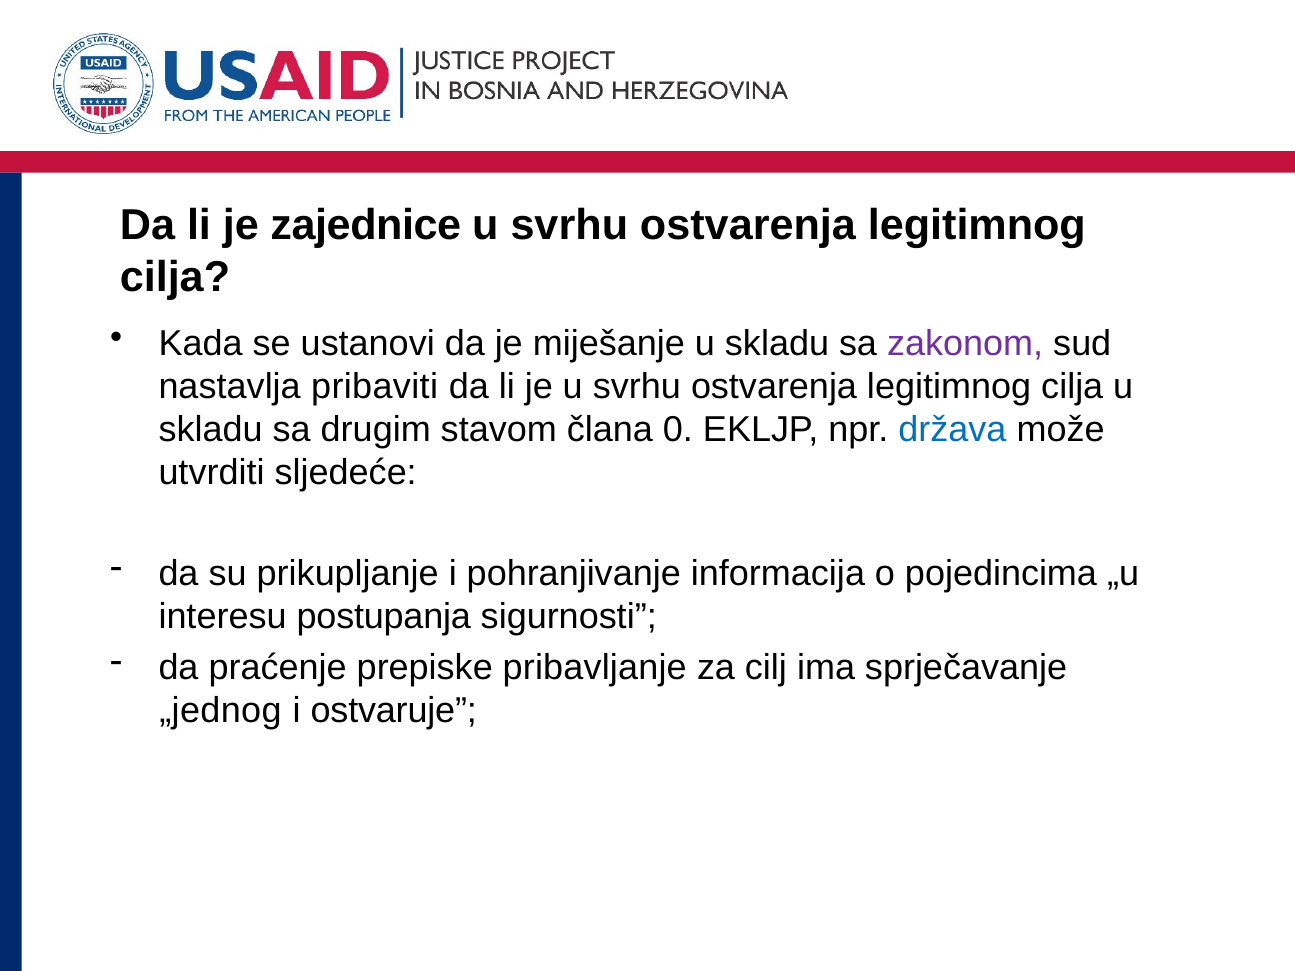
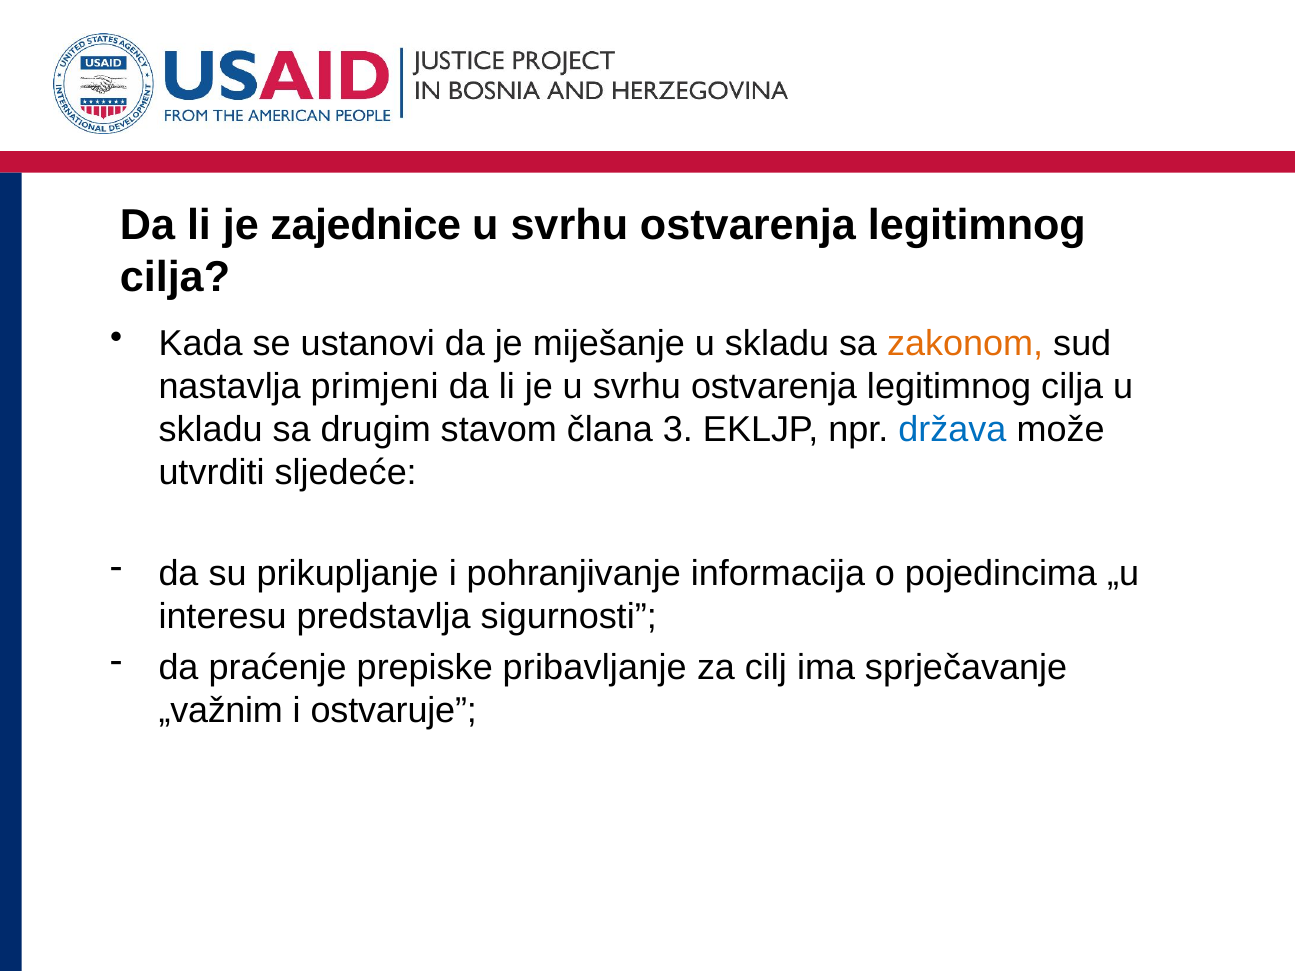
zakonom colour: purple -> orange (965, 344)
pribaviti: pribaviti -> primjeni (375, 387)
0: 0 -> 3 (678, 430)
postupanja: postupanja -> predstavlja (384, 617)
„jednog: „jednog -> „važnim (221, 711)
